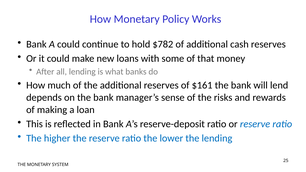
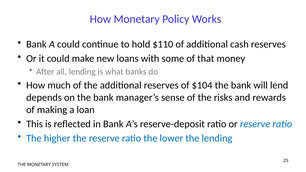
$782: $782 -> $110 (163, 44)
$161: $161 -> $104 (202, 85)
